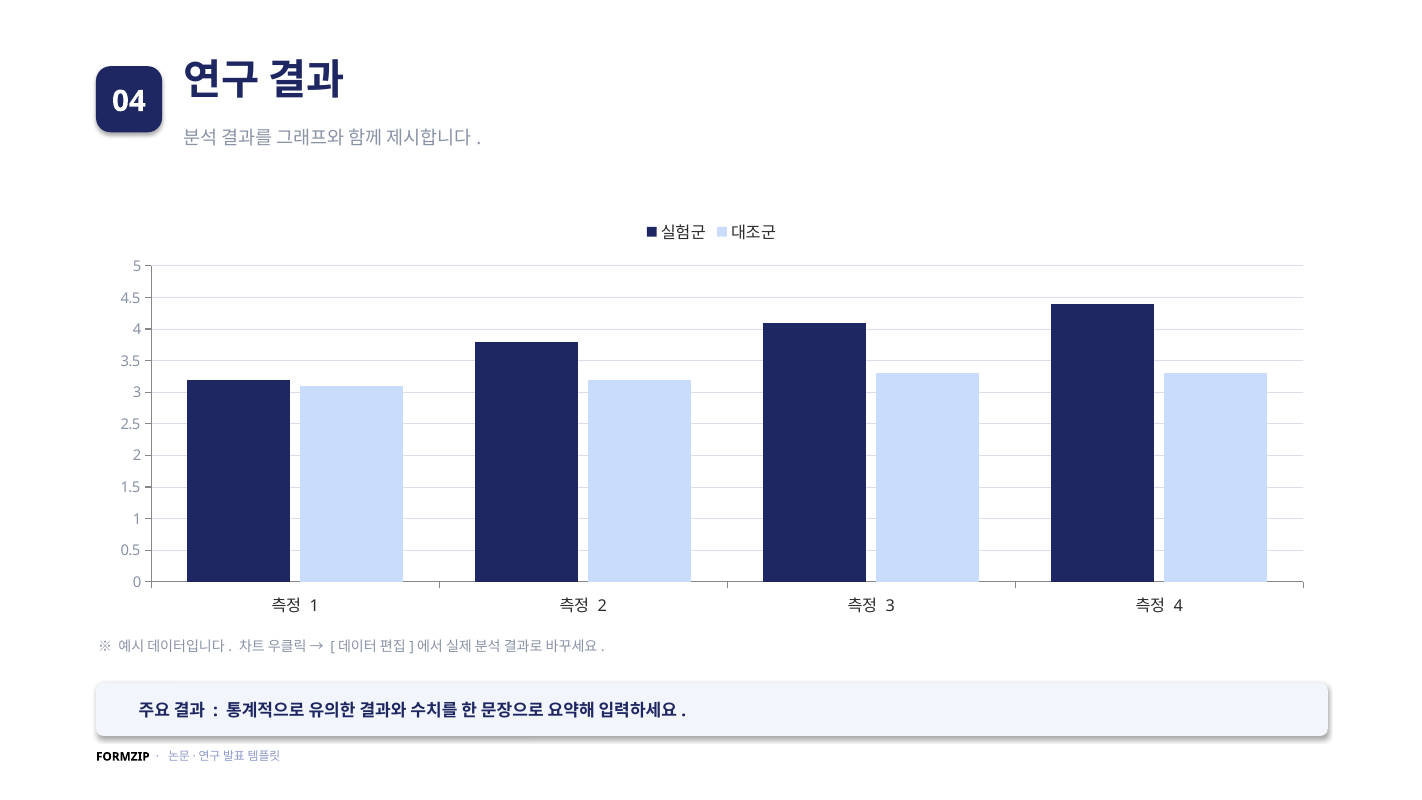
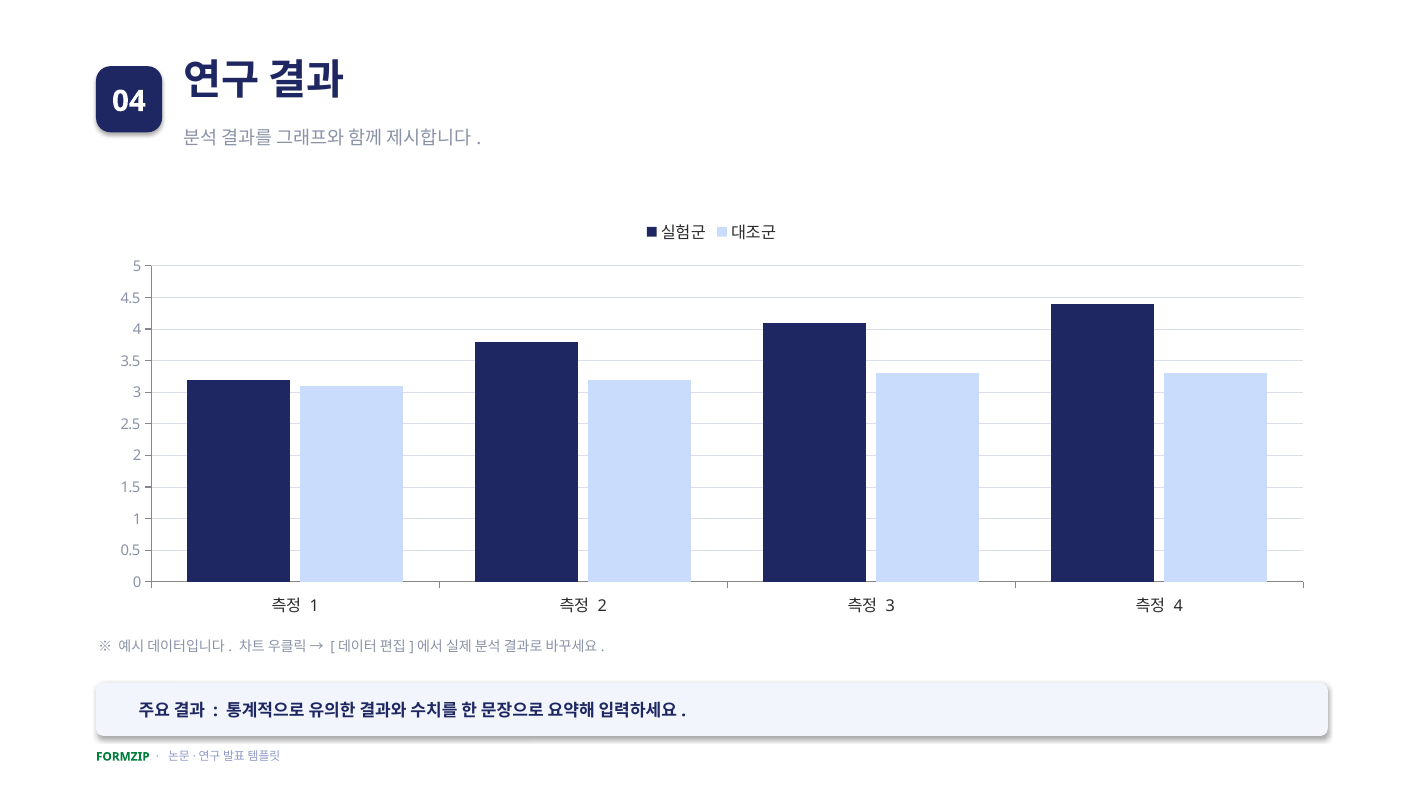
FORMZIP colour: black -> green (123, 757)
